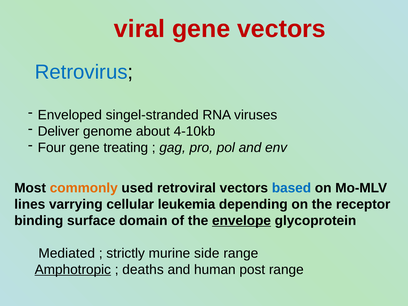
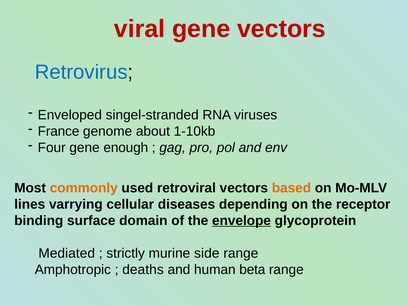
Deliver: Deliver -> France (59, 131)
4-10kb: 4-10kb -> 1-10kb (195, 131)
treating: treating -> enough (126, 148)
based colour: blue -> orange (291, 188)
leukemia: leukemia -> diseases (186, 204)
Amphotropic underline: present -> none (73, 270)
post: post -> beta (252, 270)
